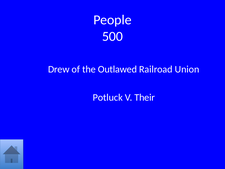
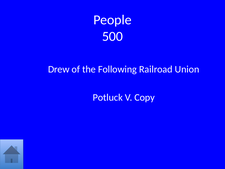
Outlawed: Outlawed -> Following (117, 69)
Their: Their -> Copy (145, 97)
